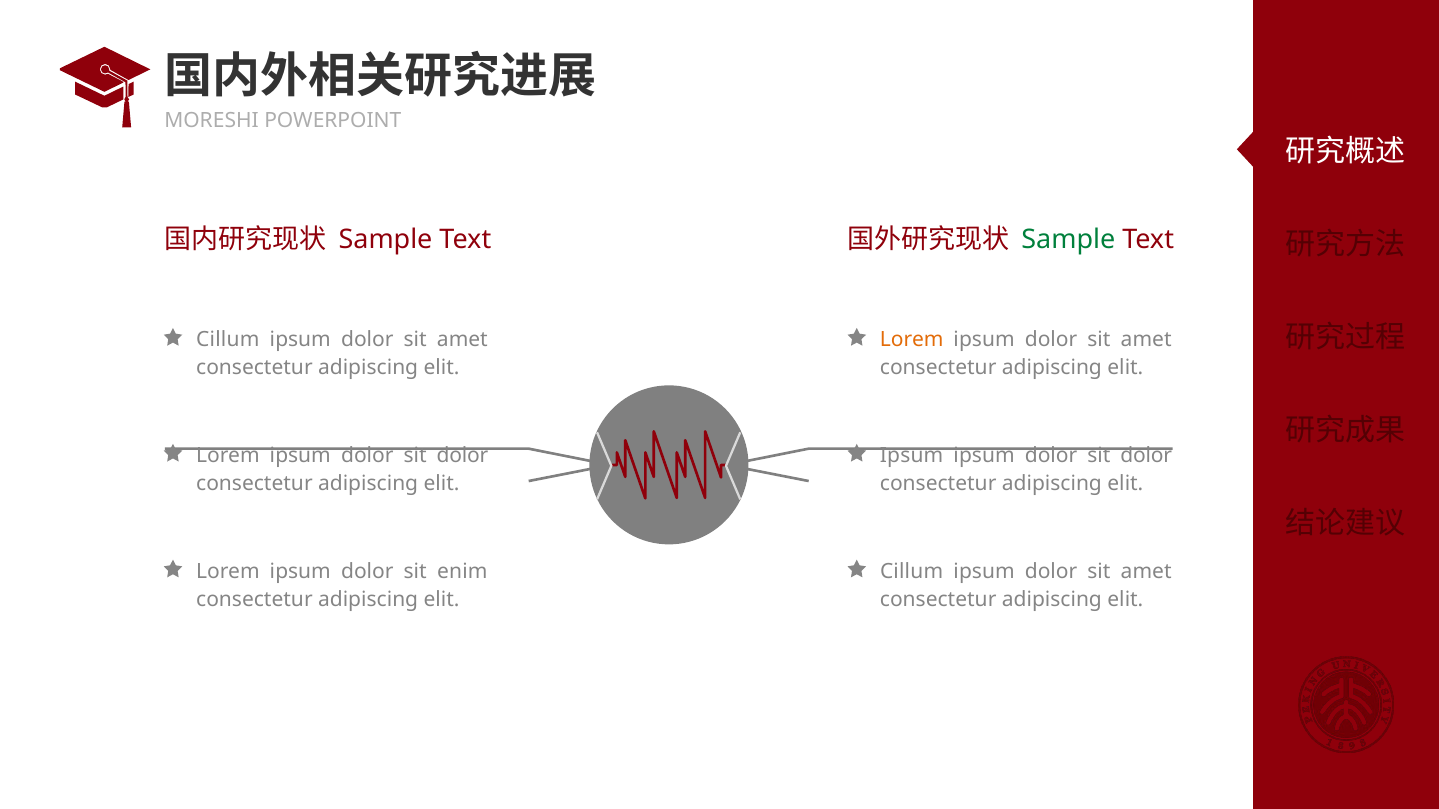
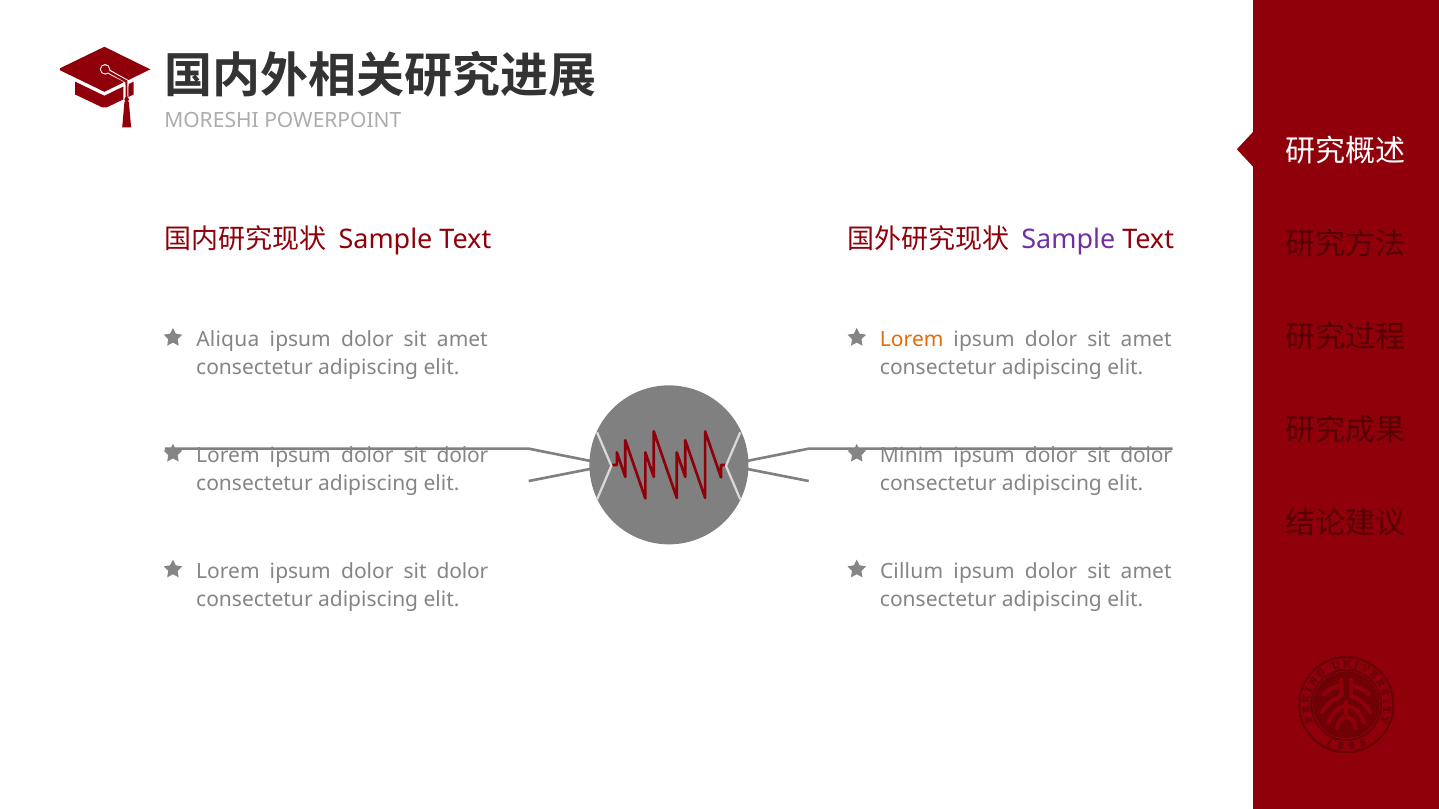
Sample colour: green -> purple (1068, 239)
Cillum: Cillum -> Aliqua (228, 340)
Ipsum: Ipsum -> Minim (912, 456)
enim: enim -> dolor (462, 572)
